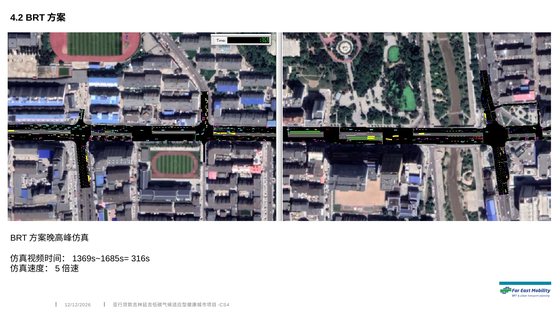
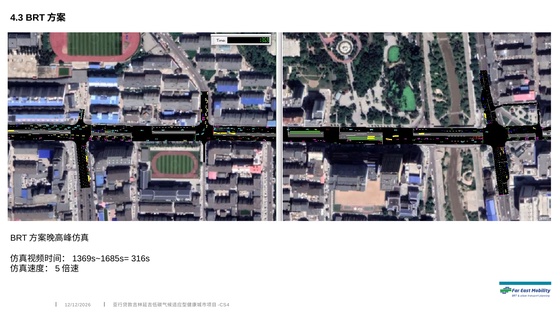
4.2: 4.2 -> 4.3 (17, 18)
